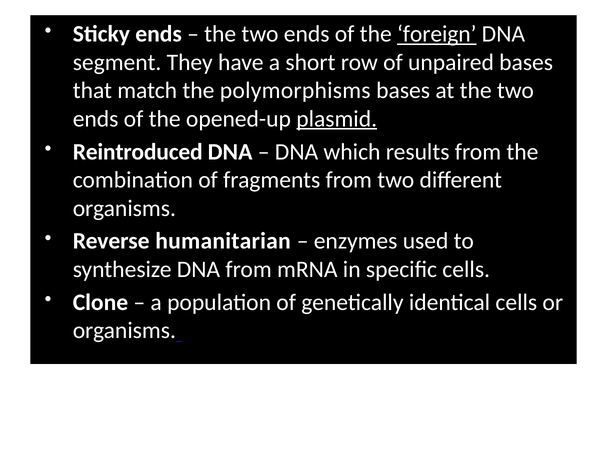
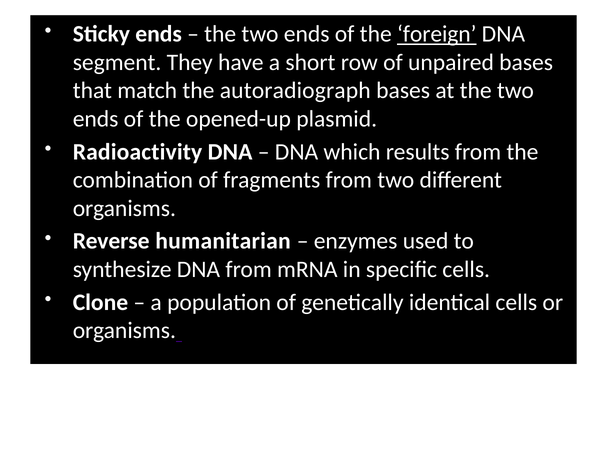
polymorphisms: polymorphisms -> autoradiograph (295, 91)
plasmid underline: present -> none (337, 119)
Reintroduced: Reintroduced -> Radioactivity (138, 152)
